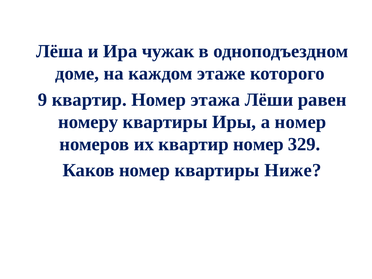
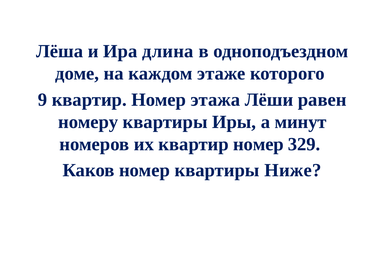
чужак: чужак -> длина (168, 51)
а номер: номер -> минут (301, 122)
